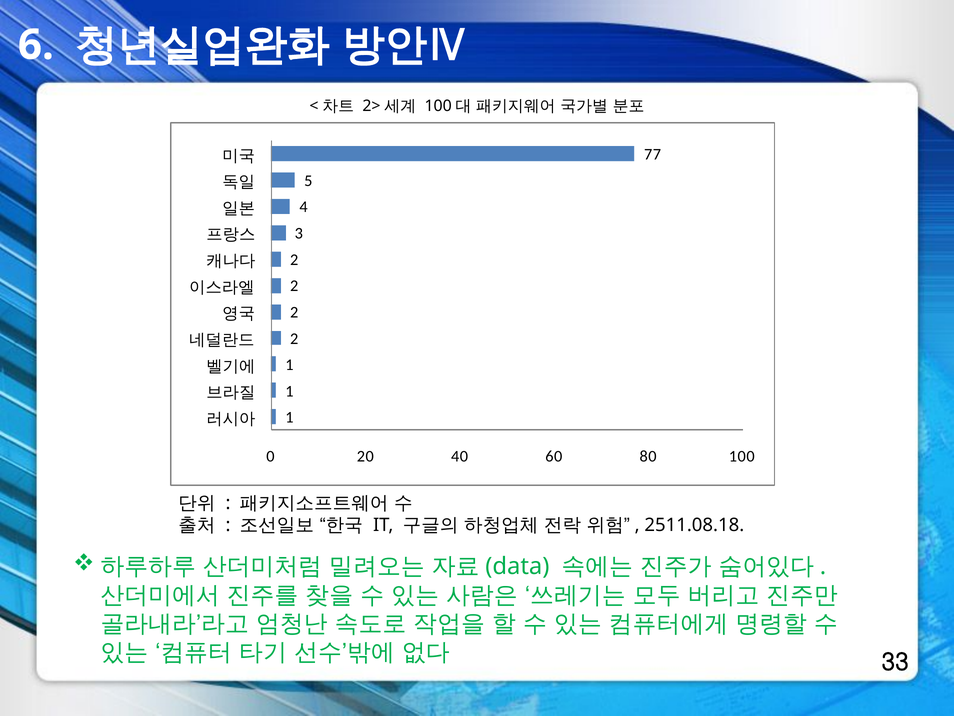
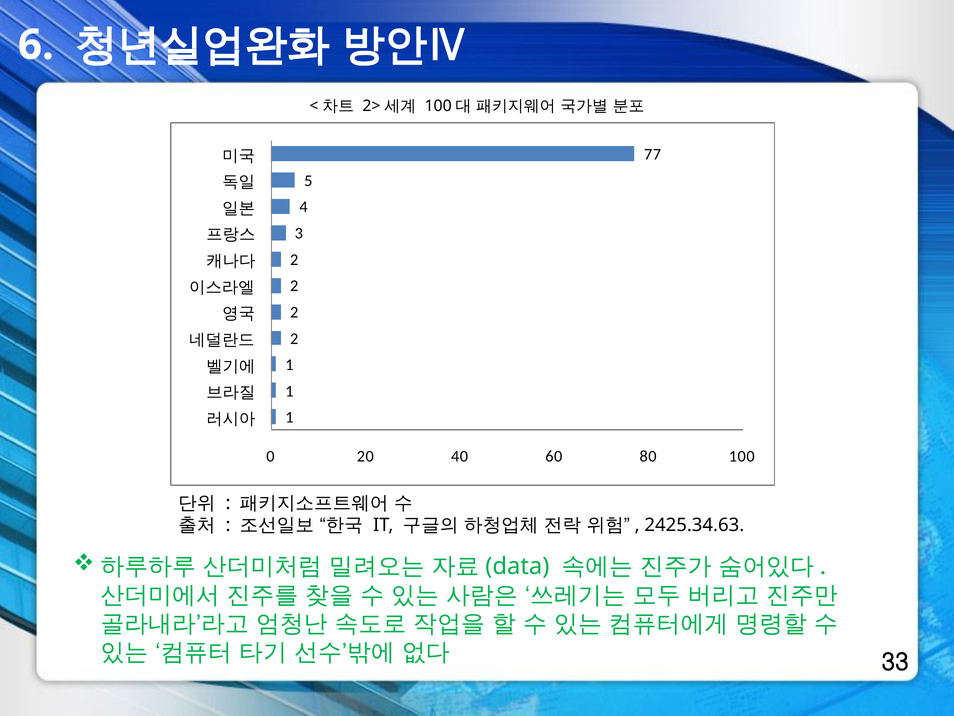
2511.08.18: 2511.08.18 -> 2425.34.63 (694, 525)
